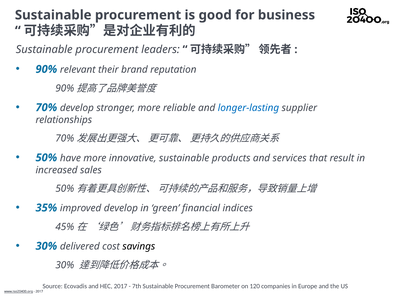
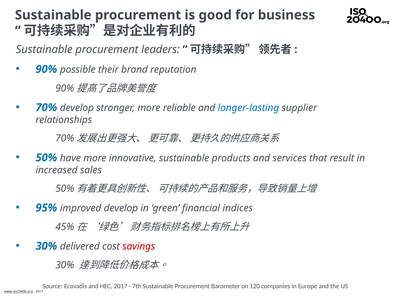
relevant: relevant -> possible (78, 70)
35%: 35% -> 95% (46, 208)
savings colour: black -> red (139, 246)
